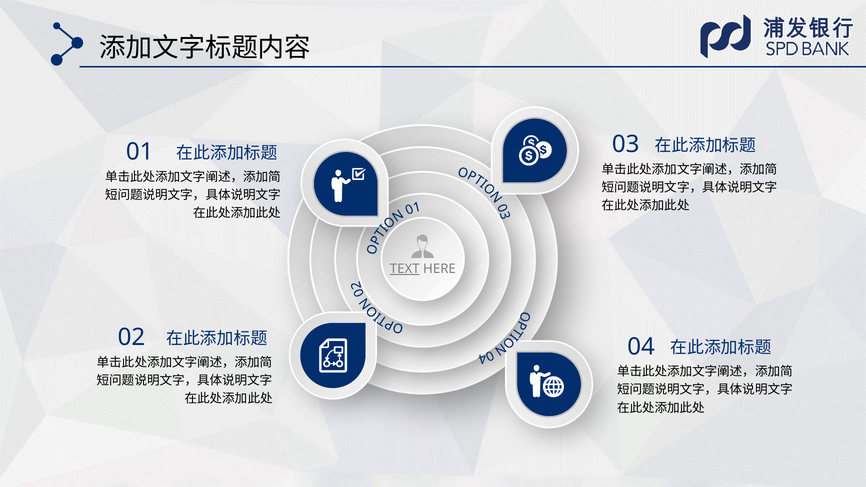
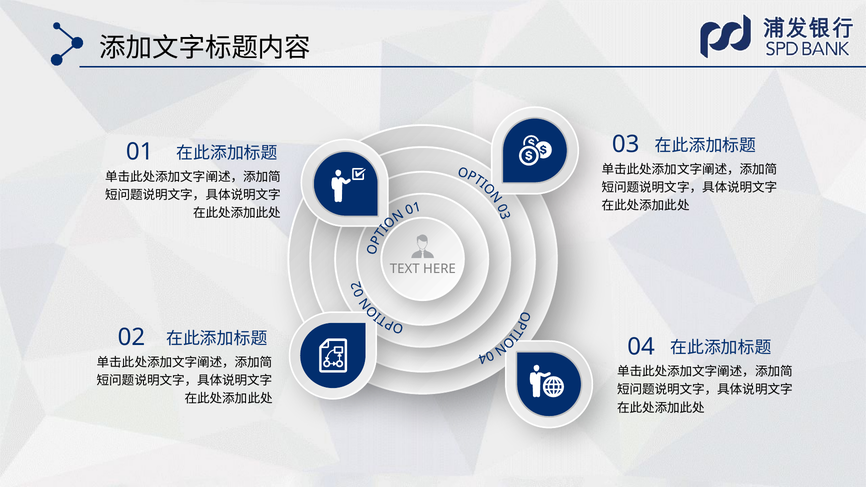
TEXT underline: present -> none (405, 269)
